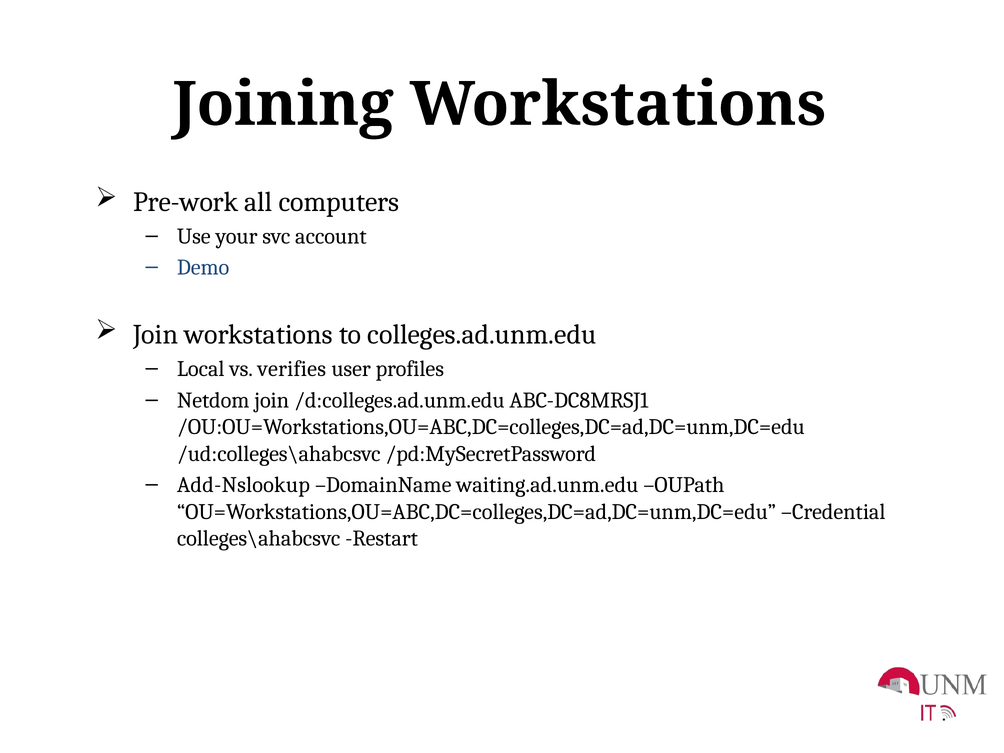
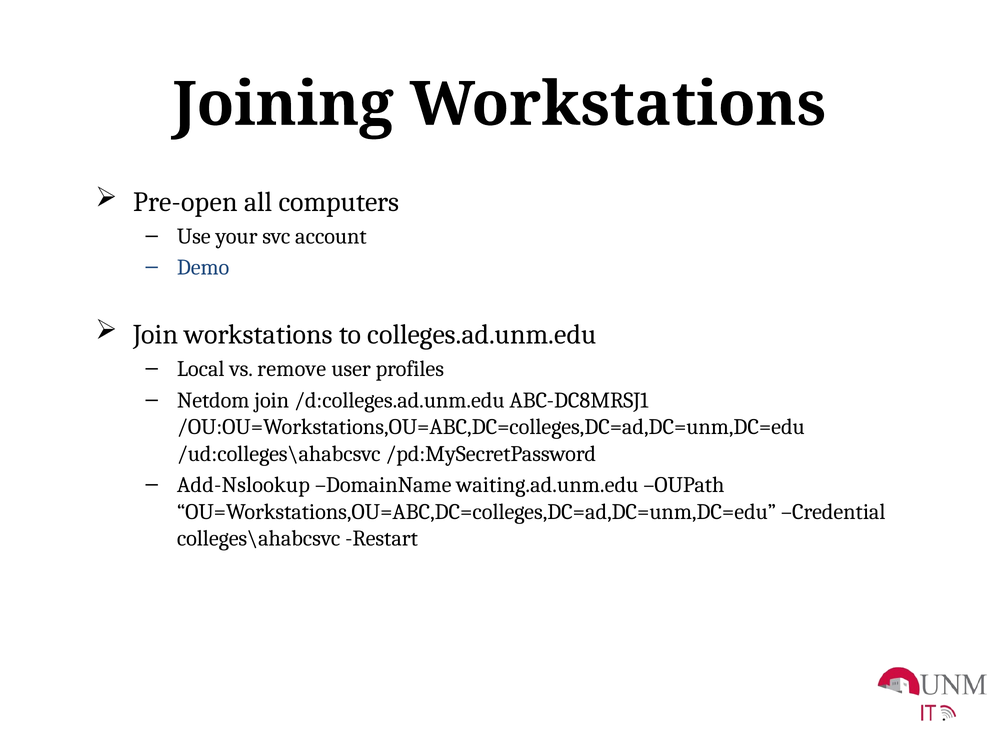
Pre-work: Pre-work -> Pre-open (185, 202)
verifies: verifies -> remove (292, 369)
